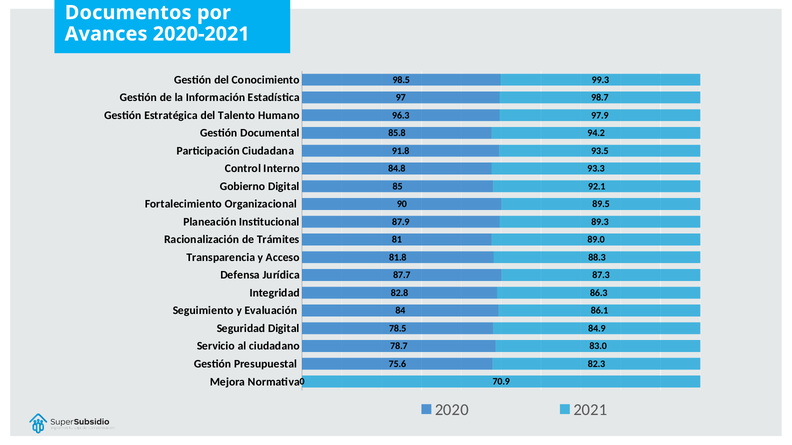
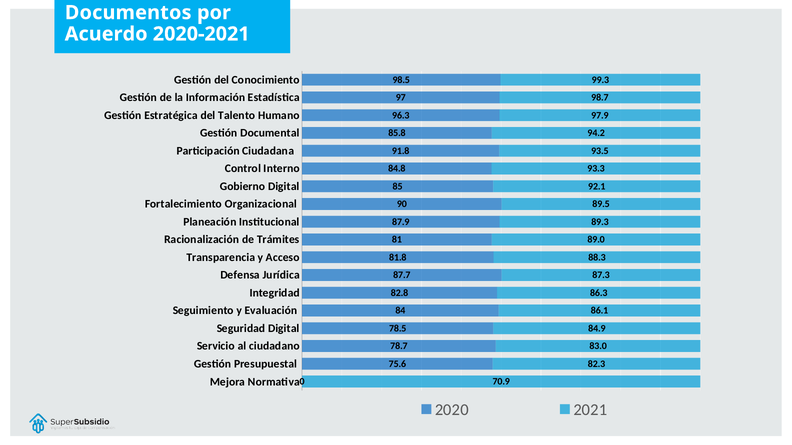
Avances: Avances -> Acuerdo (106, 34)
